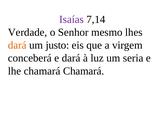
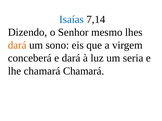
Isaías colour: purple -> blue (71, 19)
Verdade: Verdade -> Dizendo (28, 32)
justo: justo -> sono (57, 45)
